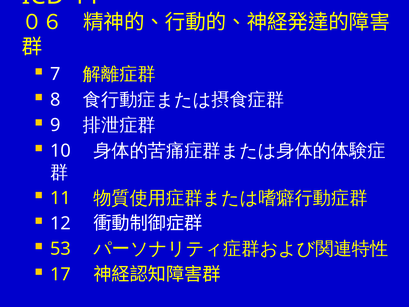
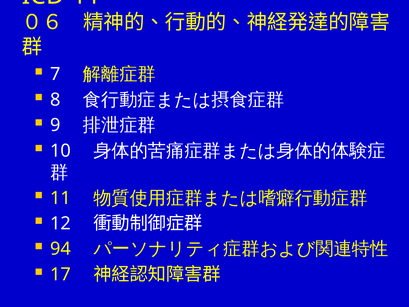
53: 53 -> 94 (60, 249)
